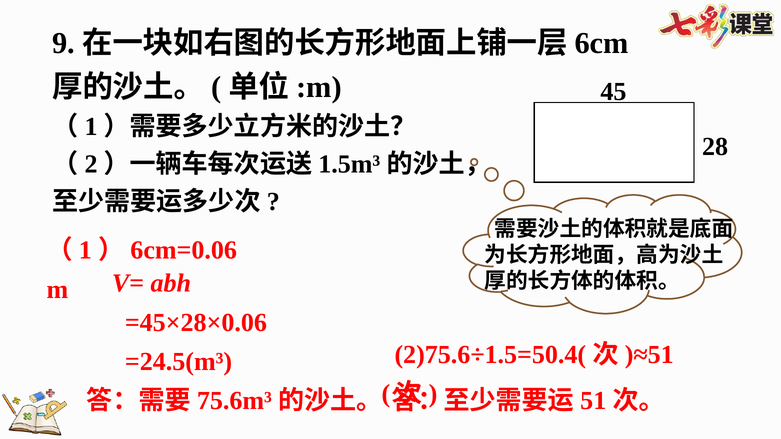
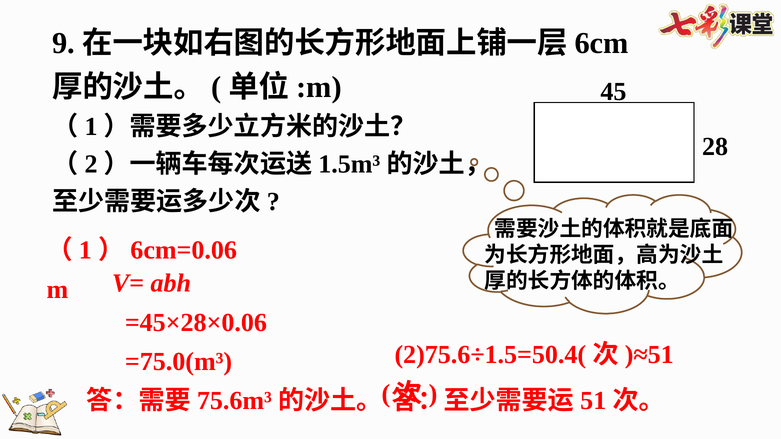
=24.5(m³: =24.5(m³ -> =75.0(m³ (179, 362)
